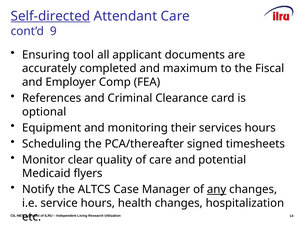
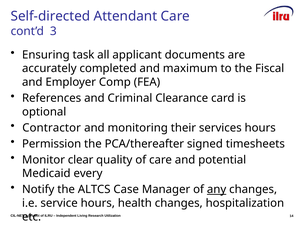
Self-directed underline: present -> none (50, 16)
9: 9 -> 3 (53, 31)
tool: tool -> task (83, 55)
Equipment: Equipment -> Contractor (52, 128)
Scheduling: Scheduling -> Permission (52, 144)
flyers: flyers -> every (88, 173)
